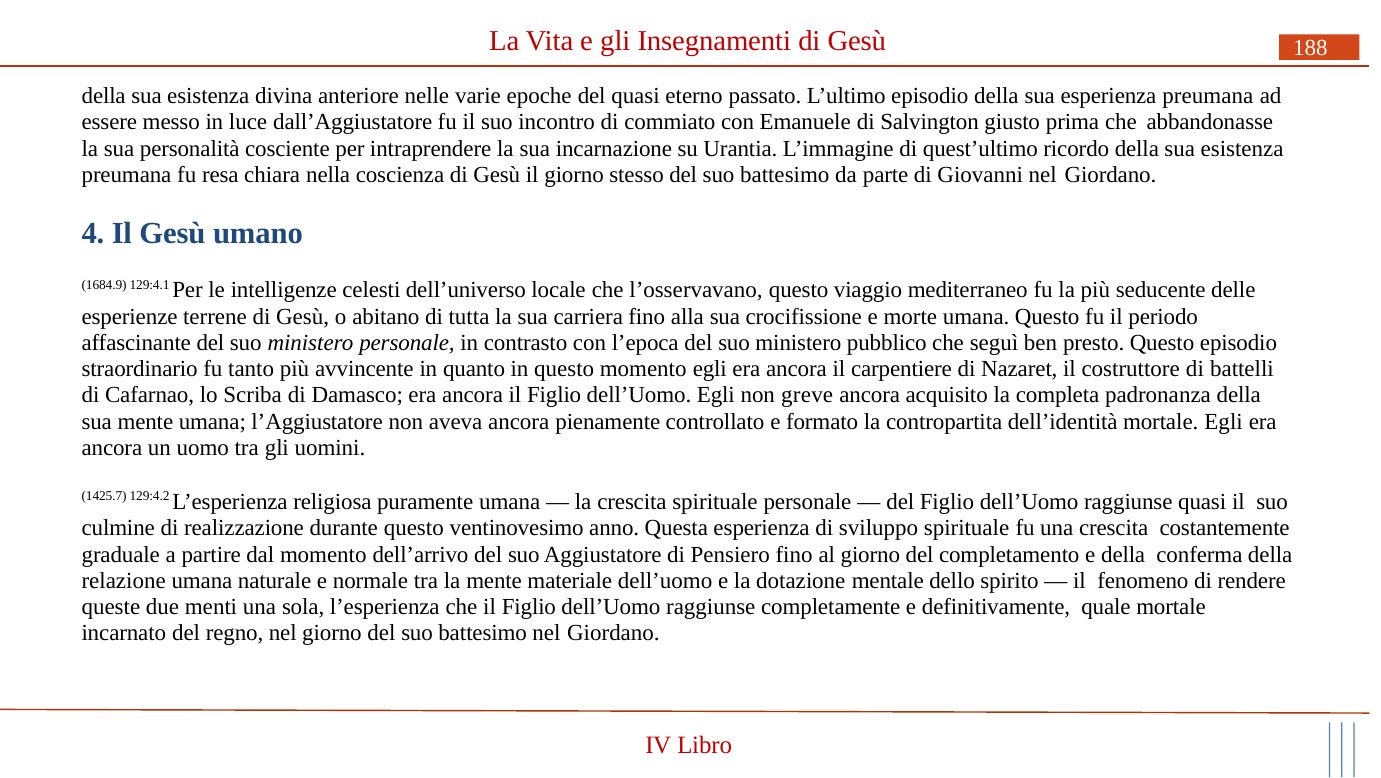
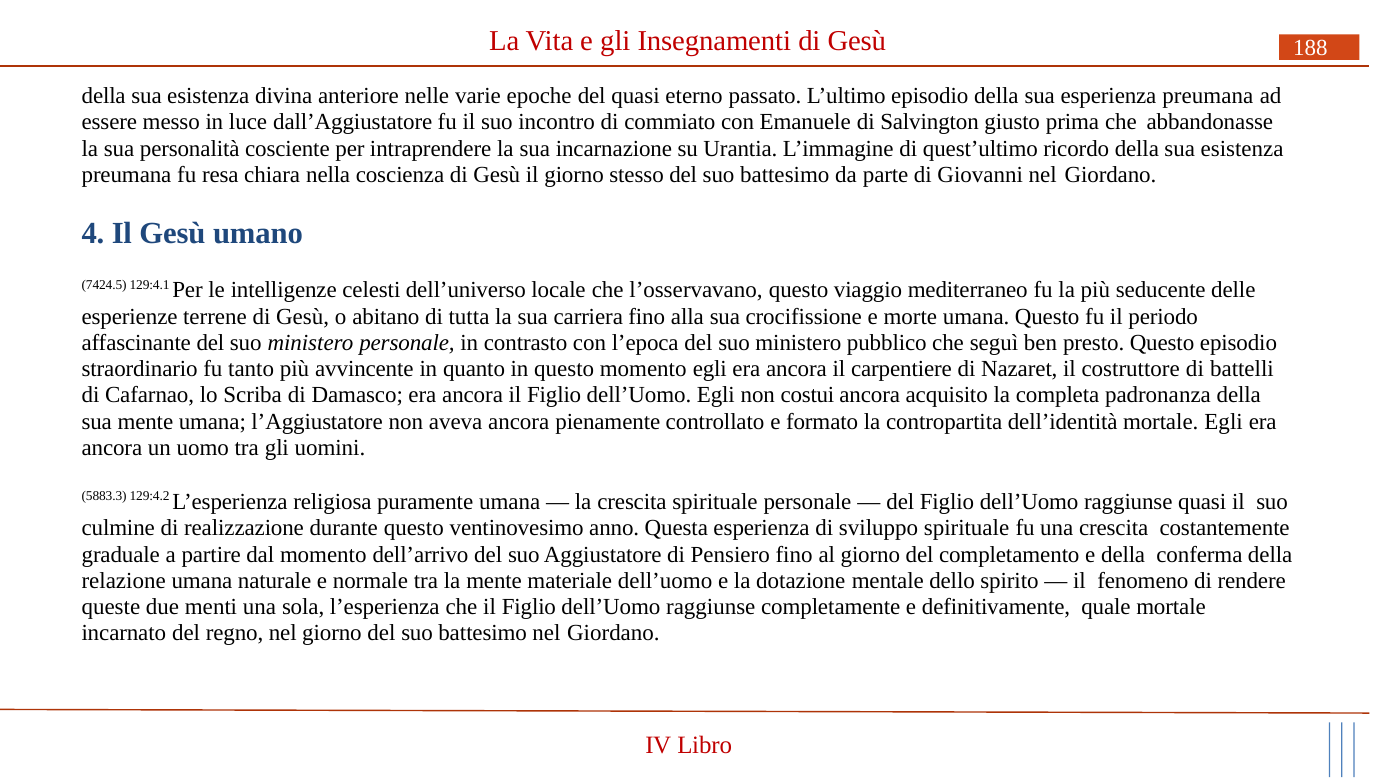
1684.9: 1684.9 -> 7424.5 (104, 285)
greve: greve -> costui (807, 395)
1425.7: 1425.7 -> 5883.3 (104, 496)
